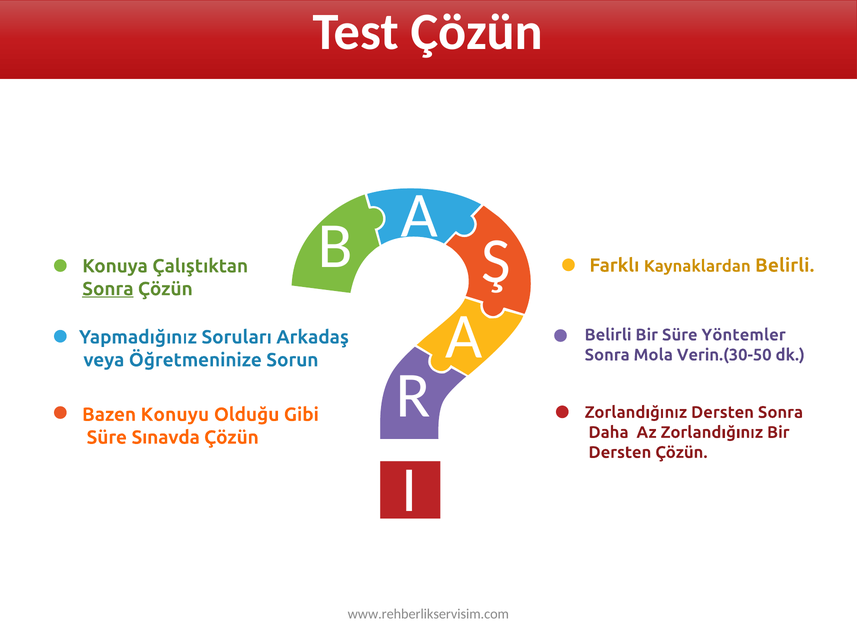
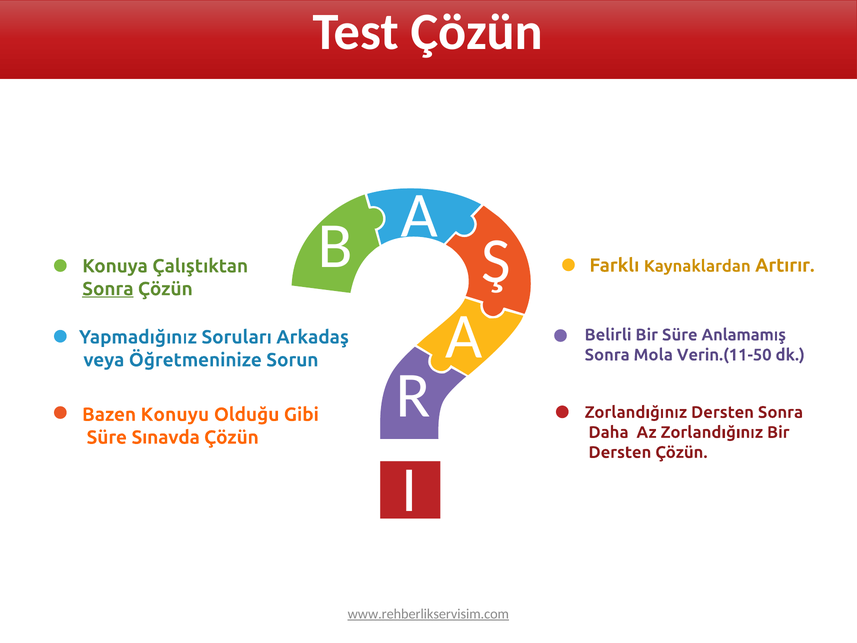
Kaynaklardan Belirli: Belirli -> Artırır (785, 265)
Yöntemler: Yöntemler -> Anlamamış (744, 335)
Verin.(30-50: Verin.(30-50 -> Verin.(11-50 (724, 355)
www.rehberlikservisim.com underline: none -> present (428, 614)
